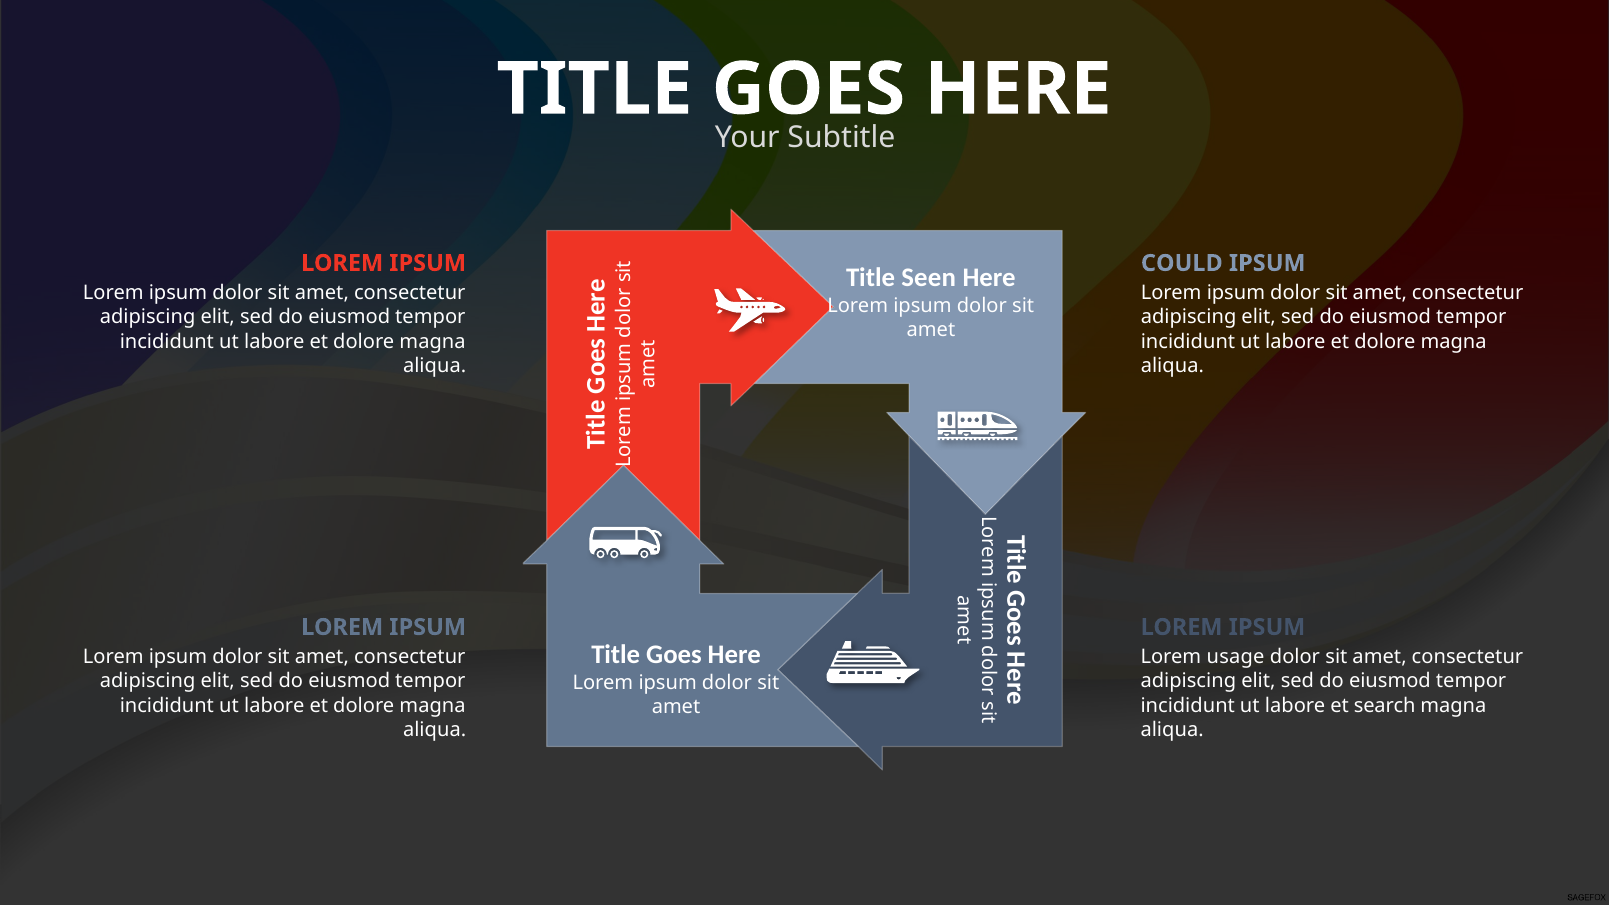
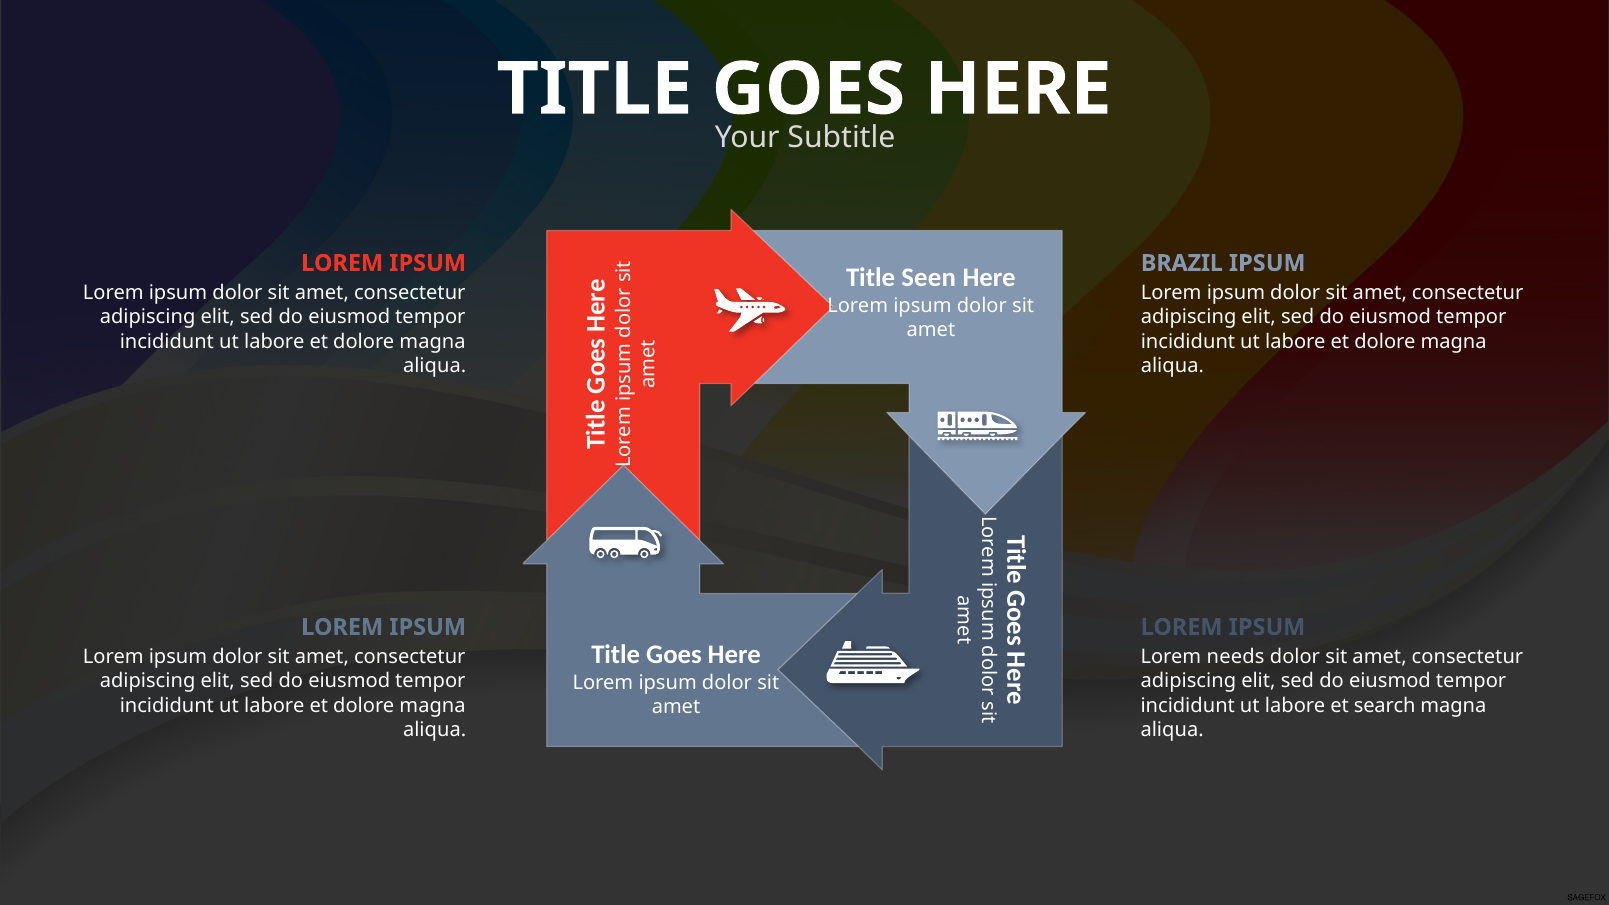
COULD: COULD -> BRAZIL (1182, 263)
usage: usage -> needs (1236, 657)
